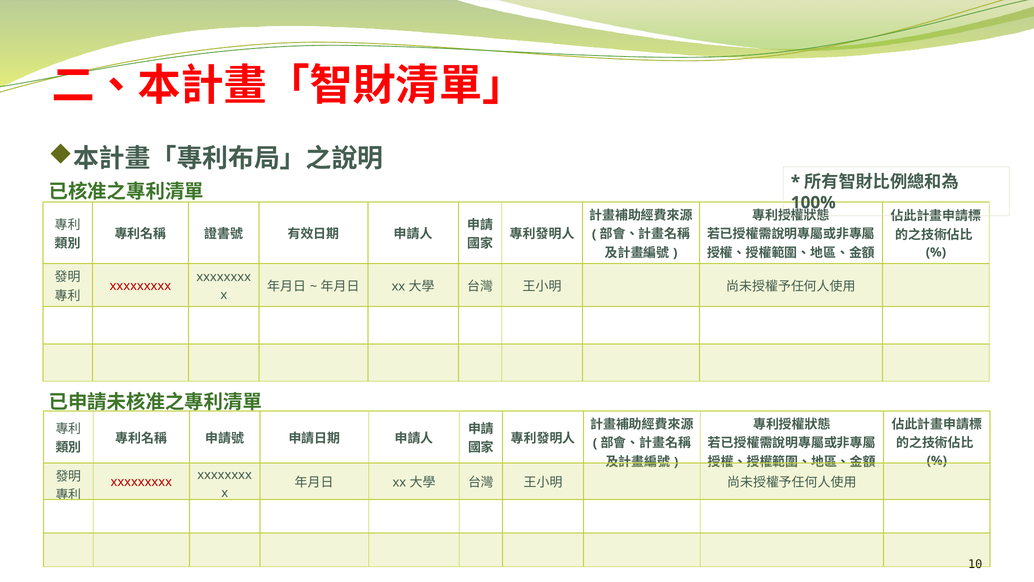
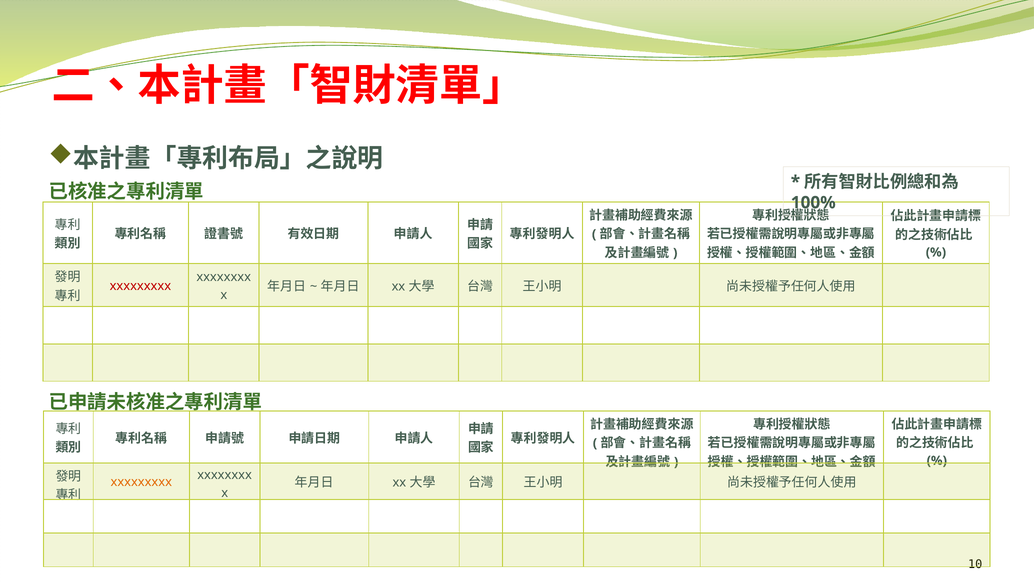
xxxxxxxxx colour: red -> orange (141, 482)
